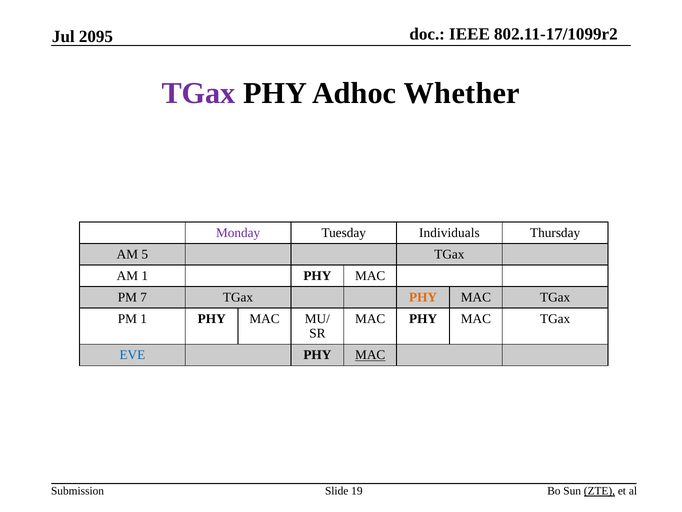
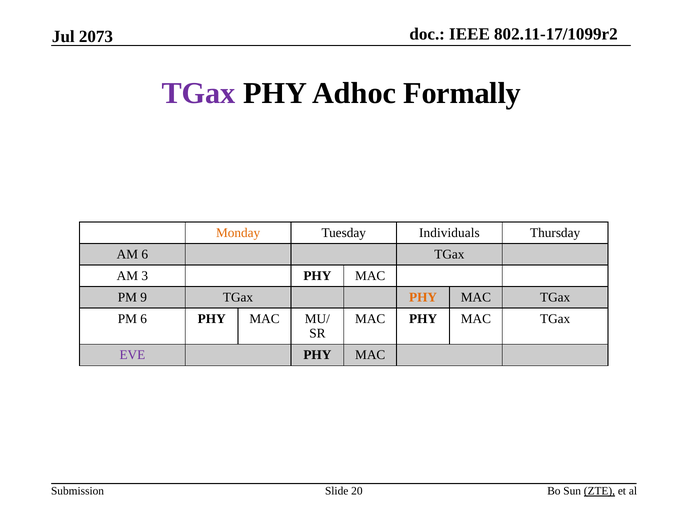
2095: 2095 -> 2073 (96, 36)
Whether: Whether -> Formally (462, 93)
Monday colour: purple -> orange (238, 232)
AM 5: 5 -> 6 (145, 254)
AM 1: 1 -> 3 (145, 276)
7: 7 -> 9 (144, 297)
PM 1: 1 -> 6 (144, 319)
EVE colour: blue -> purple (132, 355)
MAC underline: present -> none (370, 355)
19: 19 -> 20 (357, 491)
